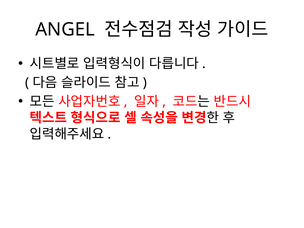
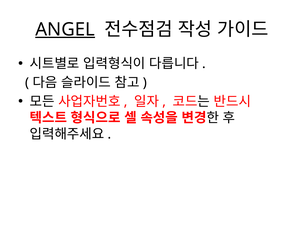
ANGEL underline: none -> present (65, 29)
